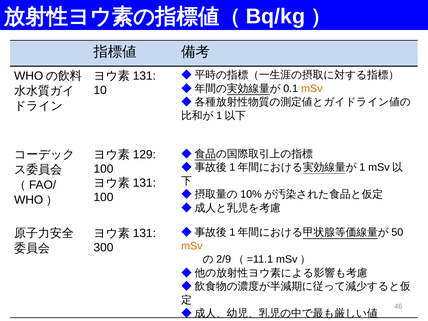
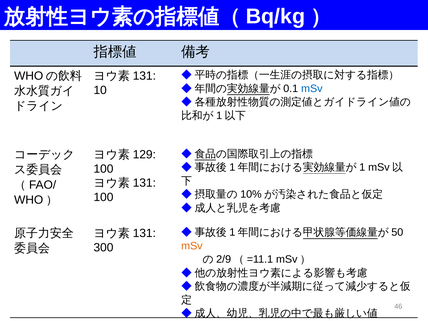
mSv colour: orange -> blue (312, 89)
